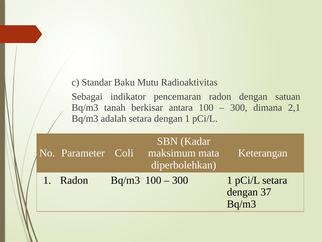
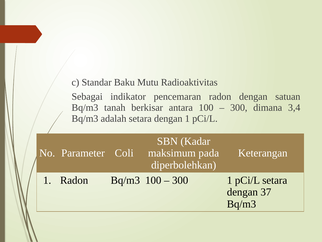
2,1: 2,1 -> 3,4 (294, 107)
mata: mata -> pada (209, 153)
